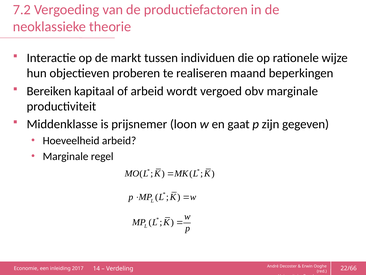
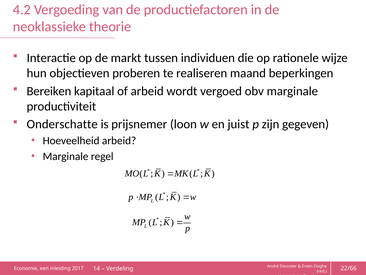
7.2: 7.2 -> 4.2 (22, 10)
Middenklasse: Middenklasse -> Onderschatte (62, 124)
gaat: gaat -> juist (238, 124)
